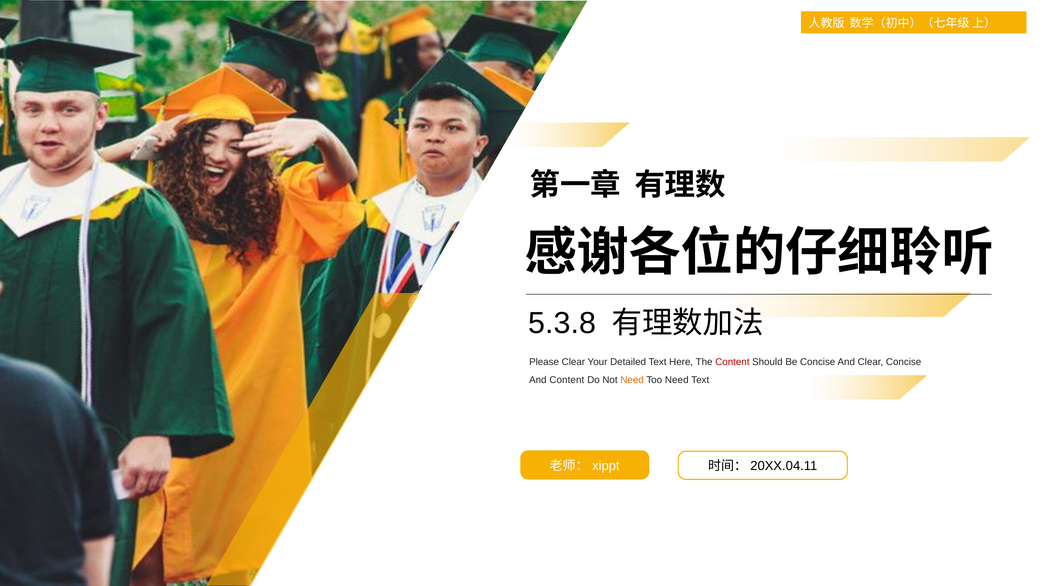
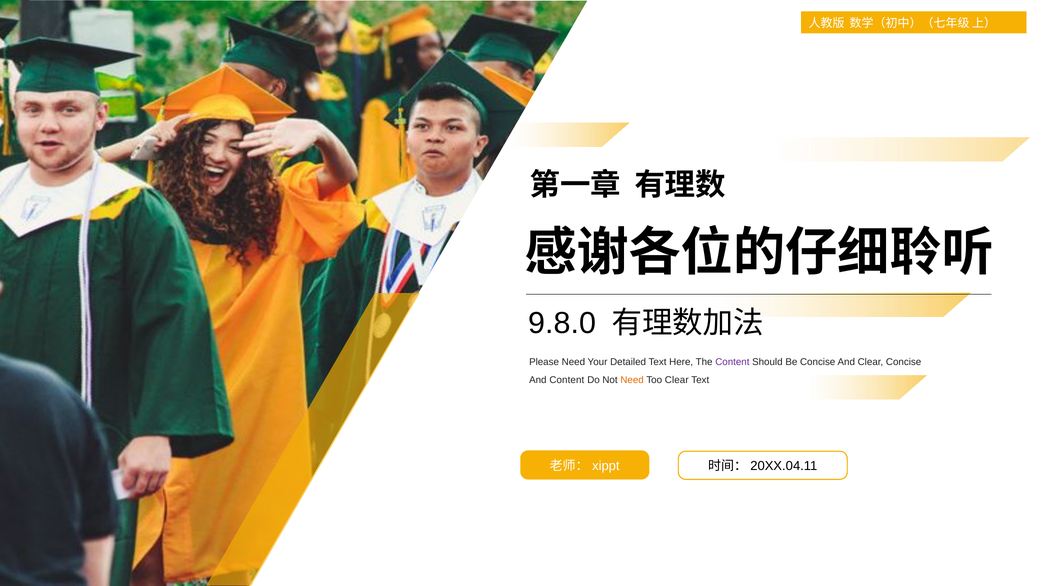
5.3.8: 5.3.8 -> 9.8.0 (562, 324)
Please Clear: Clear -> Need (573, 363)
Content colour: red -> purple (732, 363)
Too Need: Need -> Clear (677, 380)
